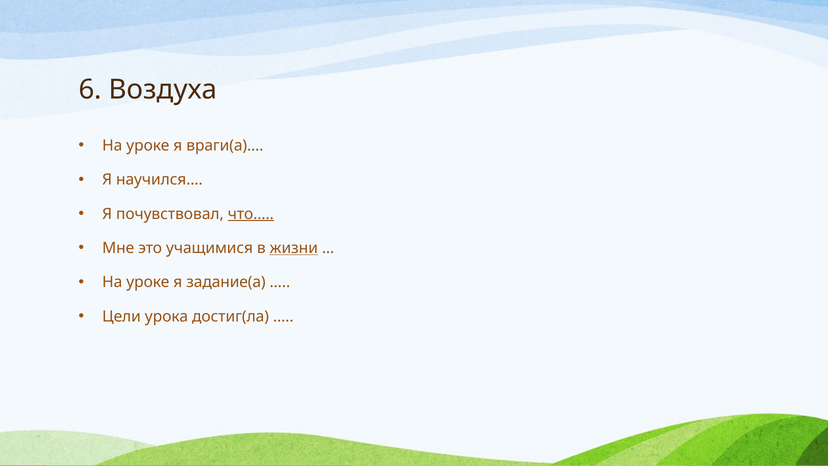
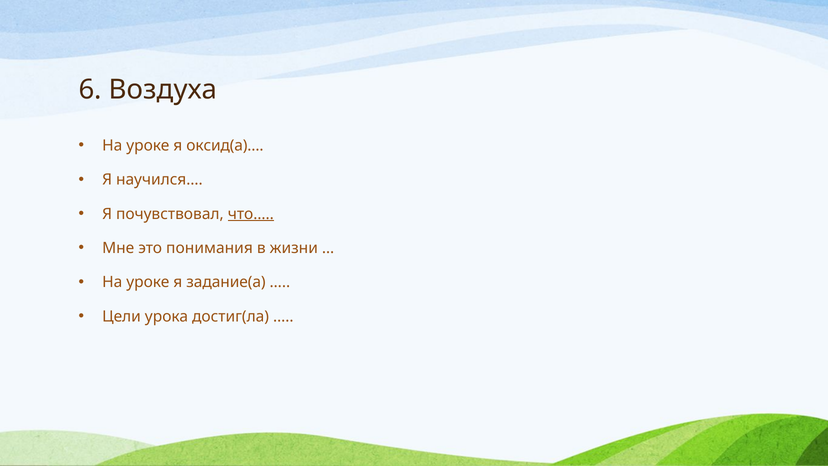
враги(а)…: враги(а)… -> оксид(а)… (225, 146)
учащимися: учащимися -> понимания (209, 248)
жизни underline: present -> none (294, 248)
